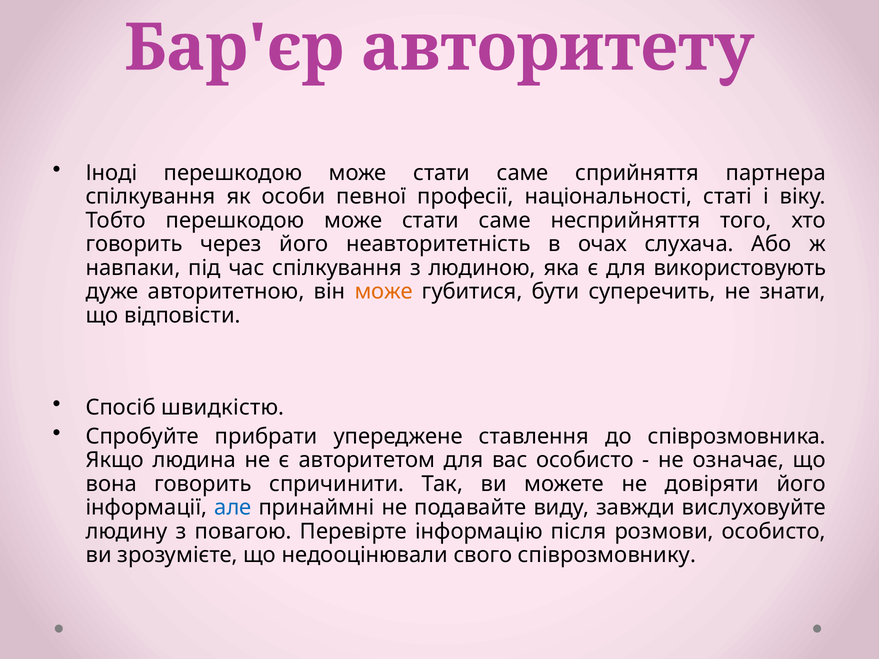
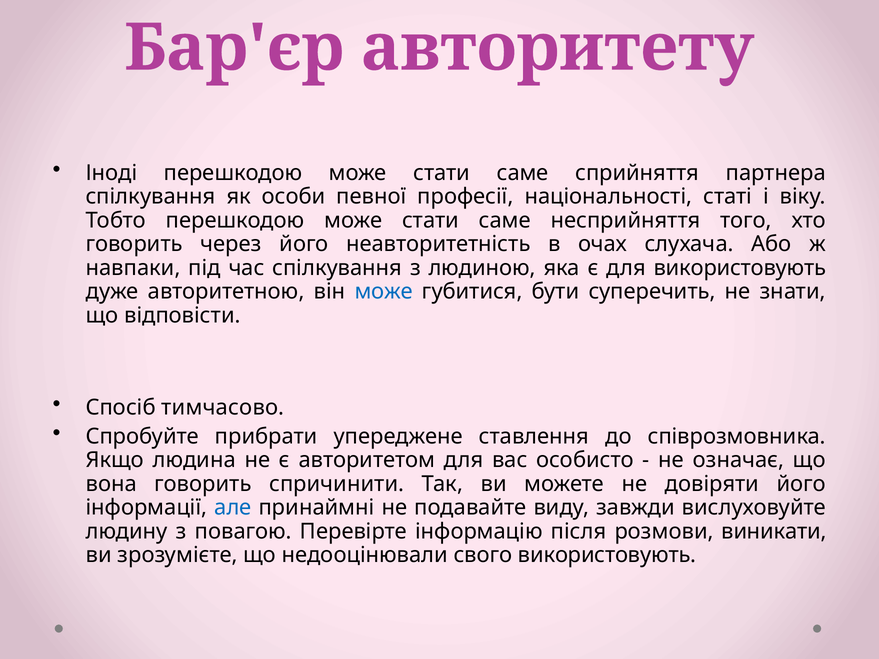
може colour: orange -> blue (384, 292)
швидкістю: швидкістю -> тимчасово (223, 408)
розмови особисто: особисто -> виникати (774, 532)
свого співрозмовнику: співрозмовнику -> використовують (607, 555)
